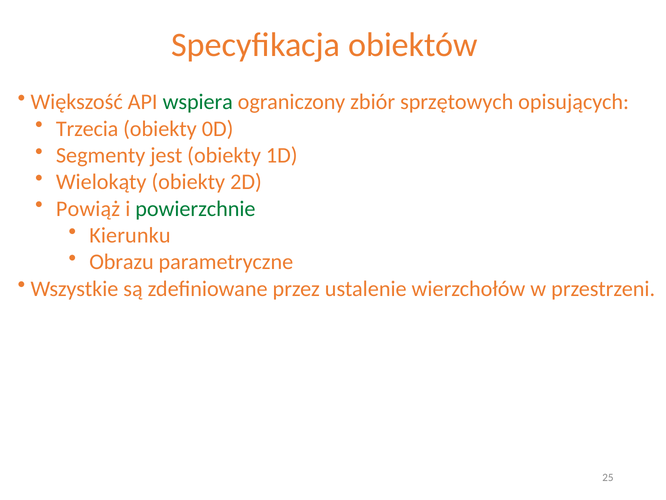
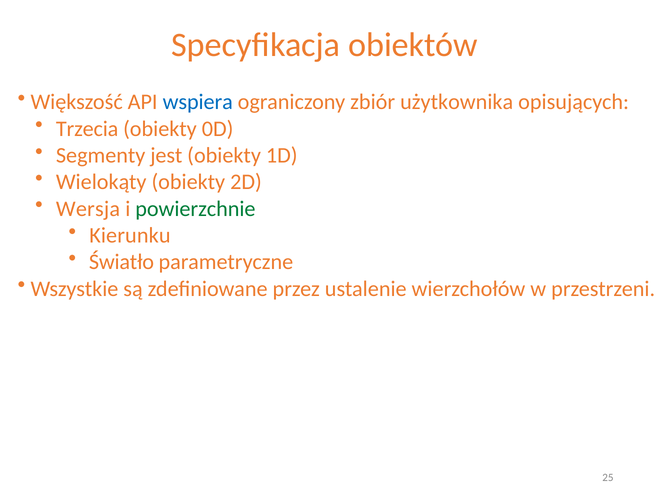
wspiera colour: green -> blue (198, 102)
sprzętowych: sprzętowych -> użytkownika (457, 102)
Powiąż: Powiąż -> Wersja (88, 209)
Obrazu: Obrazu -> Światło (122, 262)
